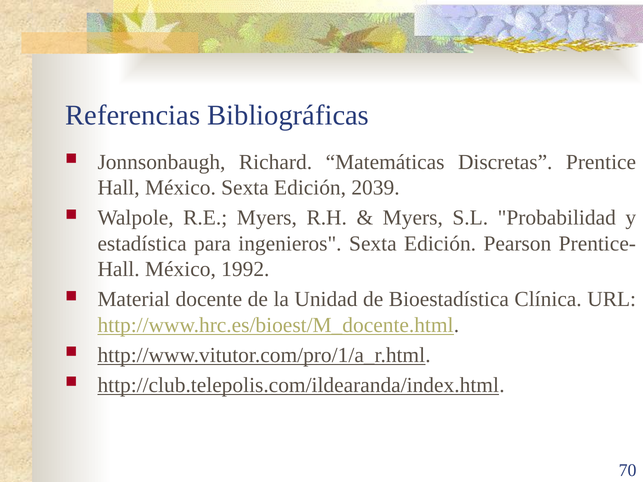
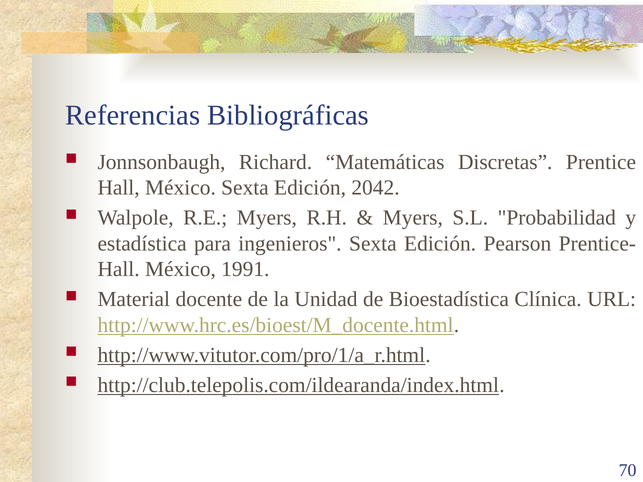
2039: 2039 -> 2042 (376, 188)
1992: 1992 -> 1991 (245, 269)
